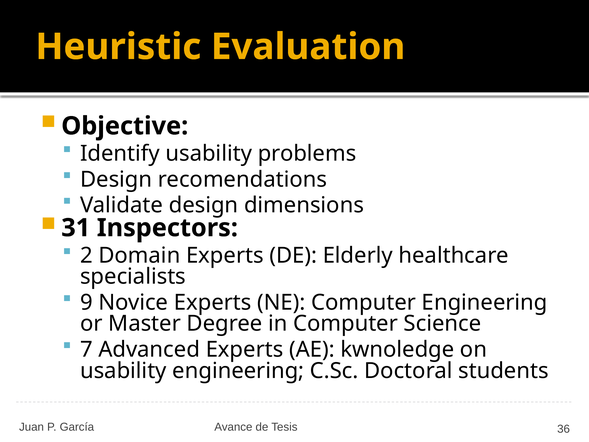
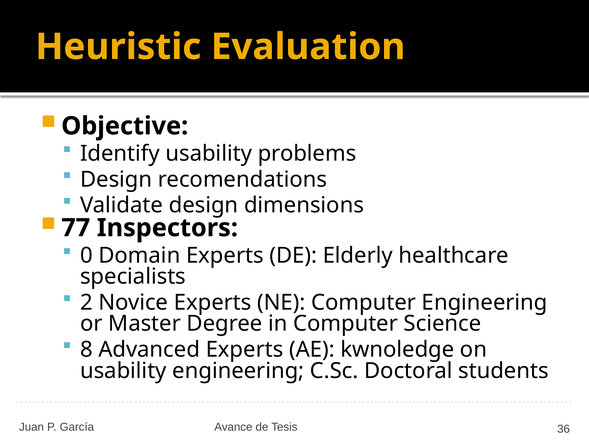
31: 31 -> 77 (76, 228)
2: 2 -> 0 (86, 255)
9: 9 -> 2 (86, 302)
7: 7 -> 8 (86, 349)
